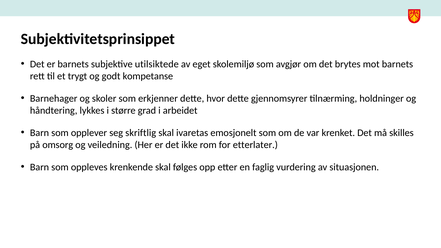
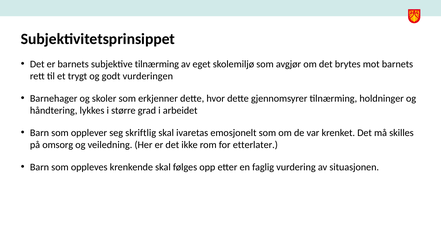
subjektive utilsiktede: utilsiktede -> tilnærming (157, 64)
kompetanse: kompetanse -> vurderingen (148, 76)
